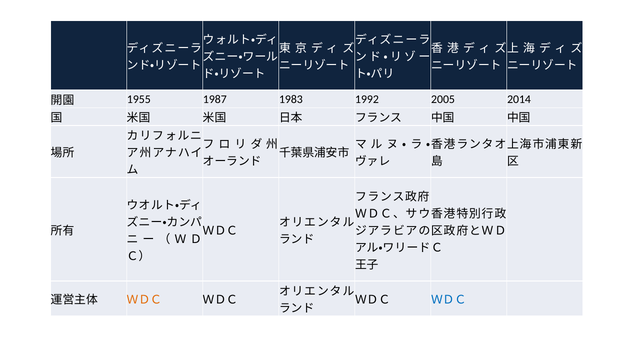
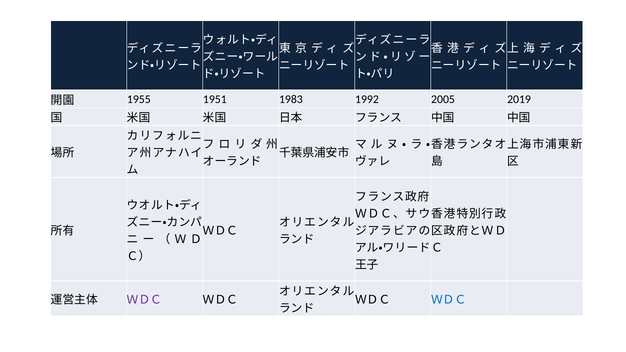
1987: 1987 -> 1951 (215, 99)
2014: 2014 -> 2019 (519, 99)
ＷＤＣ colour: orange -> purple (145, 300)
